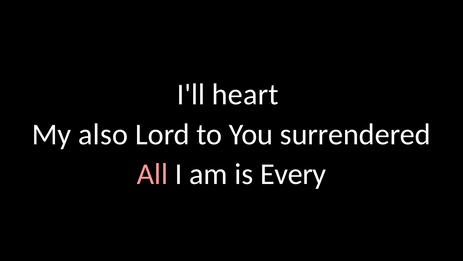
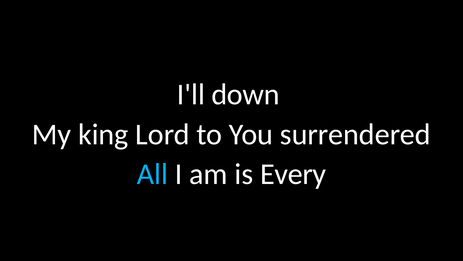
heart: heart -> down (246, 94)
also: also -> king (103, 134)
All colour: pink -> light blue (152, 174)
